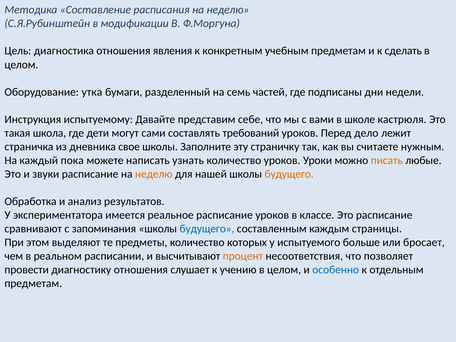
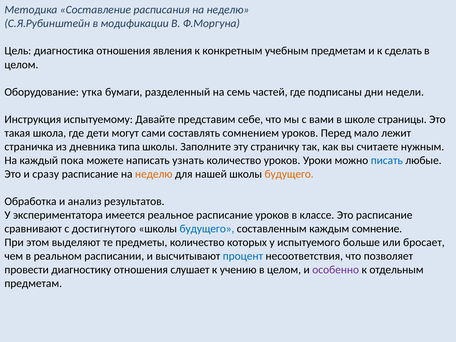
кастрюля: кастрюля -> страницы (402, 119)
требований: требований -> сомнением (251, 133)
дело: дело -> мало (366, 133)
свое: свое -> типа (129, 147)
писать colour: orange -> blue (387, 160)
звуки: звуки -> сразу (46, 174)
запоминания: запоминания -> достигнутого (104, 229)
страницы: страницы -> сомнение (377, 229)
процент colour: orange -> blue (243, 256)
особенно colour: blue -> purple (336, 270)
